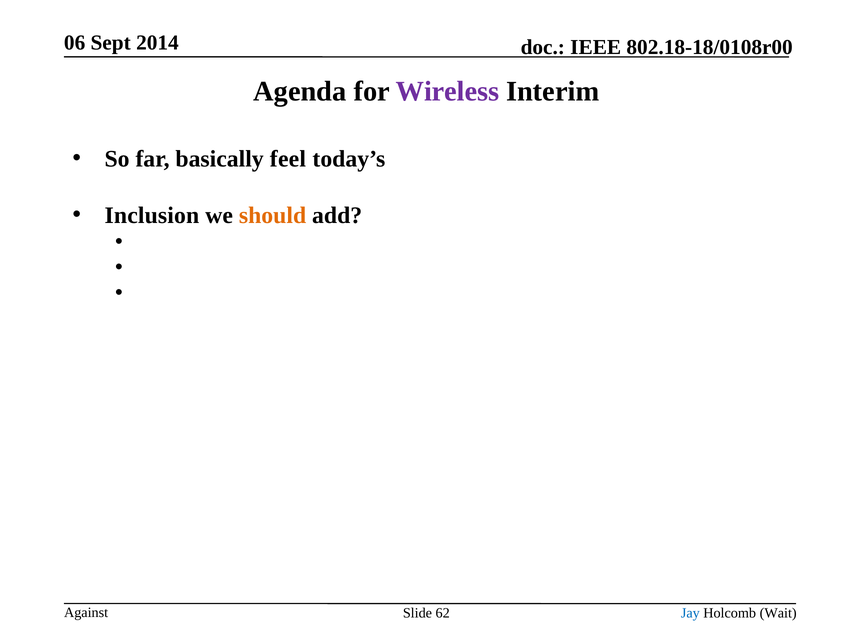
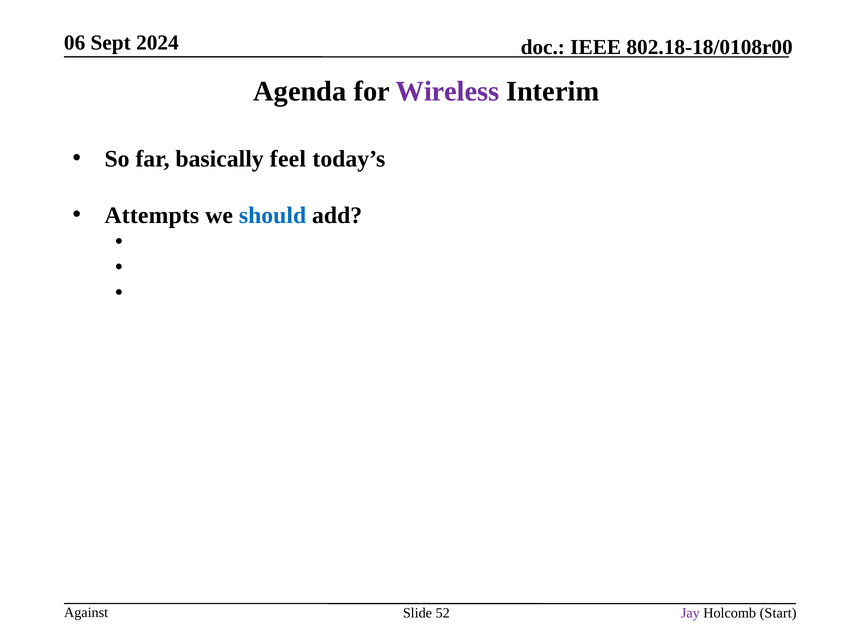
2014: 2014 -> 2024 (157, 43)
Inclusion: Inclusion -> Attempts (152, 216)
should colour: orange -> blue (273, 216)
62: 62 -> 52 (443, 614)
Jay colour: blue -> purple (690, 614)
Wait: Wait -> Start (778, 614)
